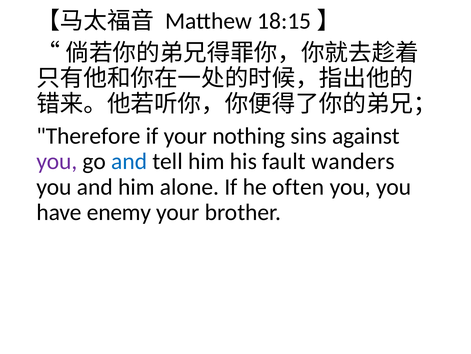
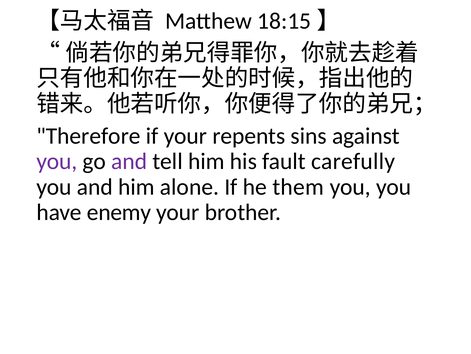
nothing: nothing -> repents (249, 136)
and colour: blue -> purple (129, 161)
wanders: wanders -> carefully (353, 161)
often: often -> them (298, 187)
